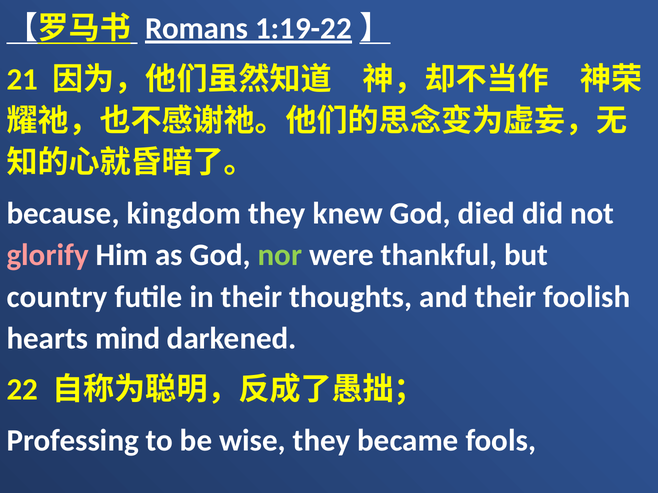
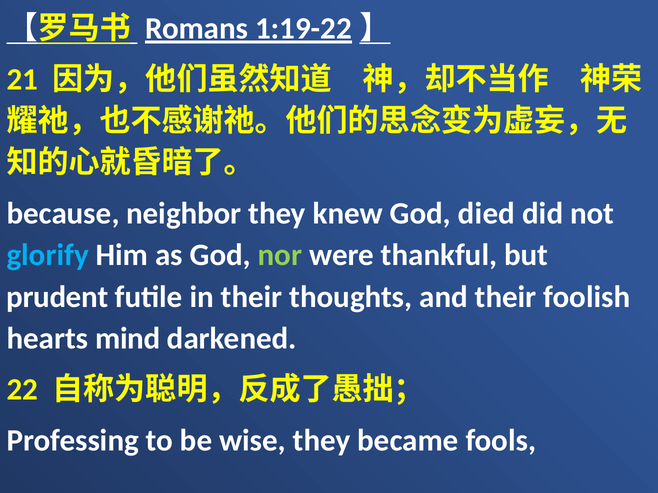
kingdom: kingdom -> neighbor (184, 214)
glorify colour: pink -> light blue (48, 256)
country: country -> prudent (57, 297)
